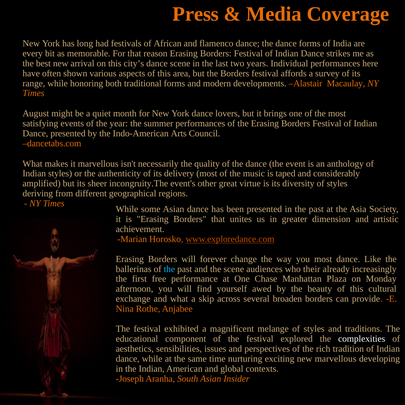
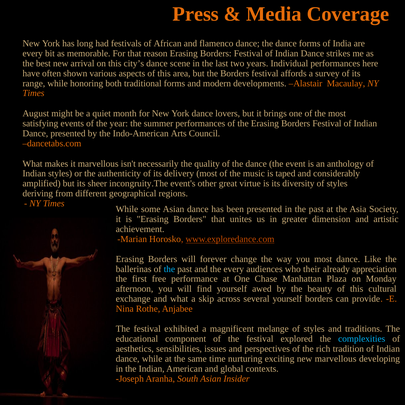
the scene: scene -> every (234, 269)
increasingly: increasingly -> appreciation (374, 269)
several broaden: broaden -> yourself (287, 299)
complexities colour: white -> light blue (362, 339)
